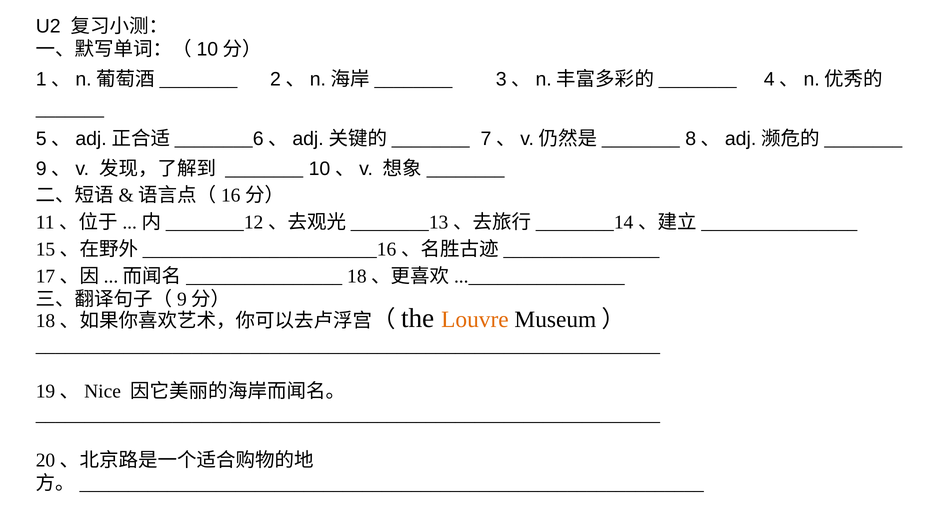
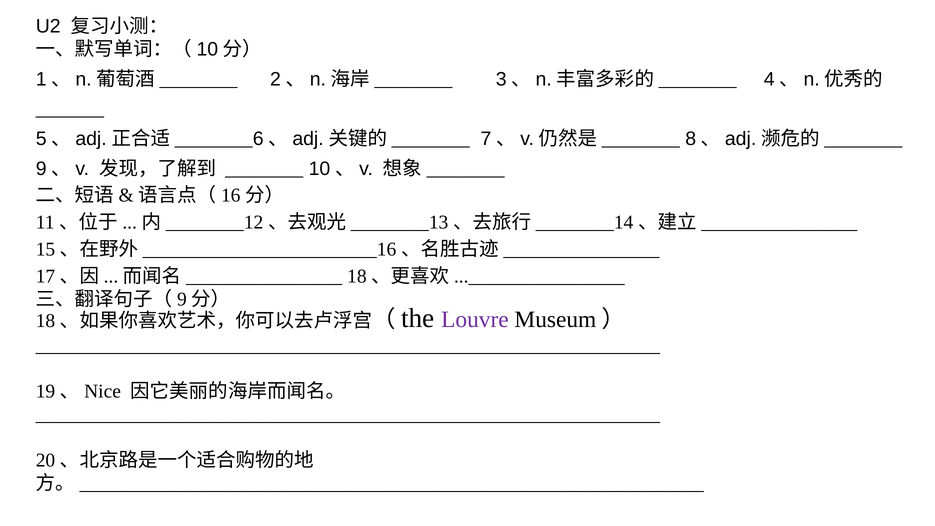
Louvre colour: orange -> purple (475, 319)
